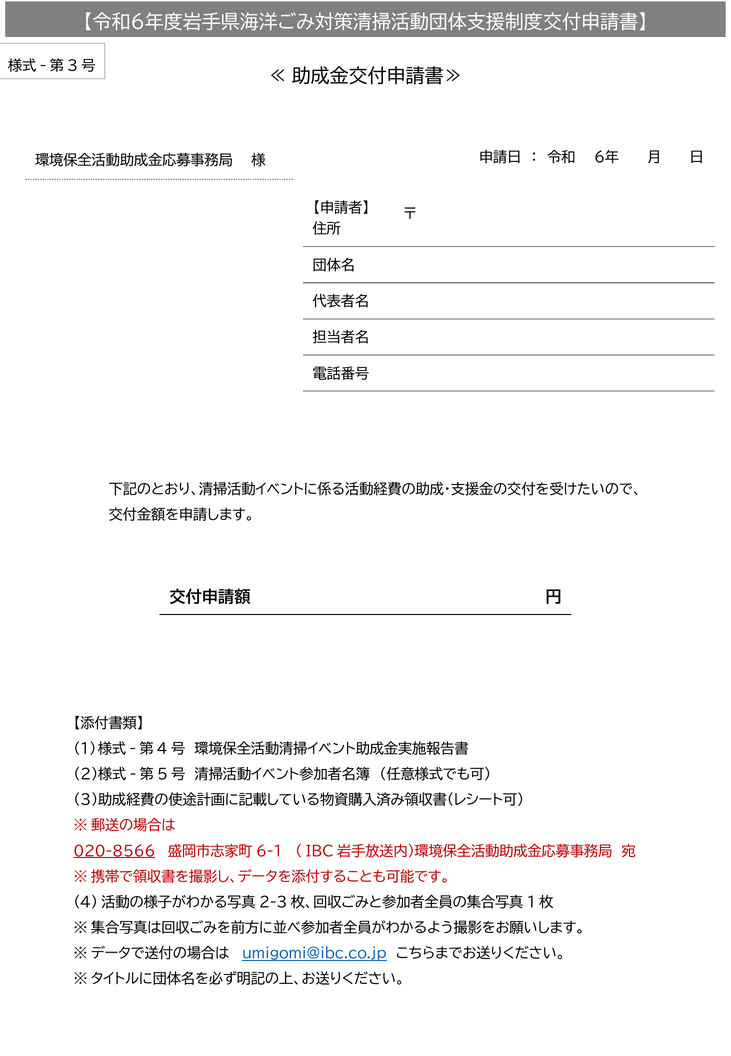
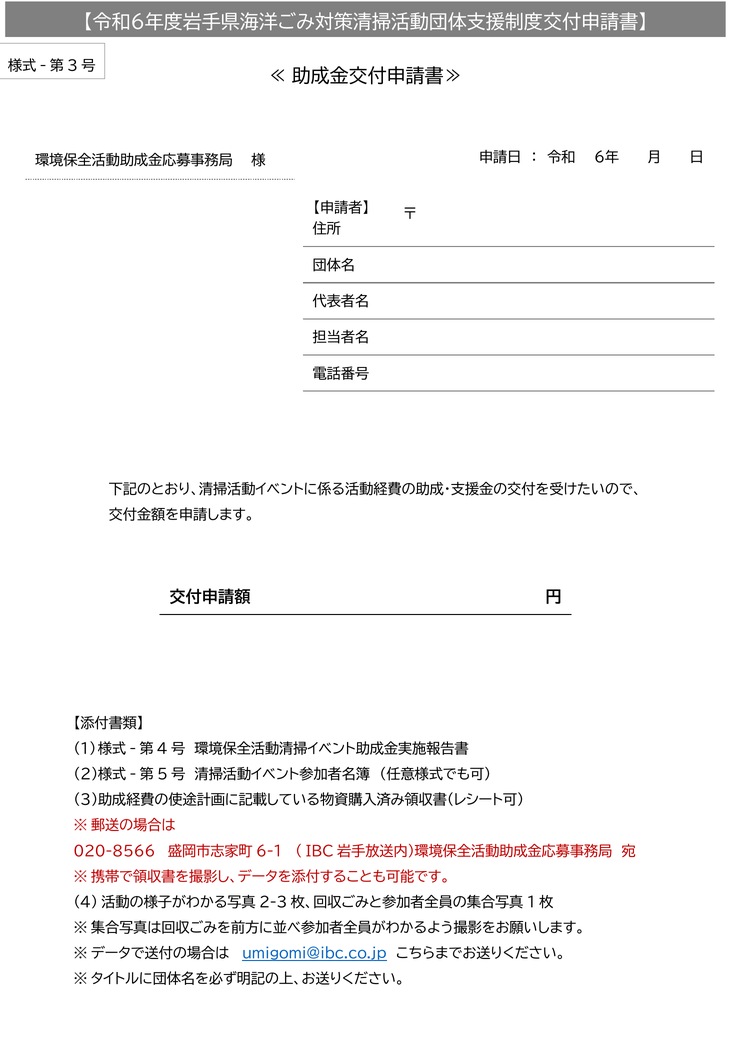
020-8566 underline: present -> none (114, 851)
